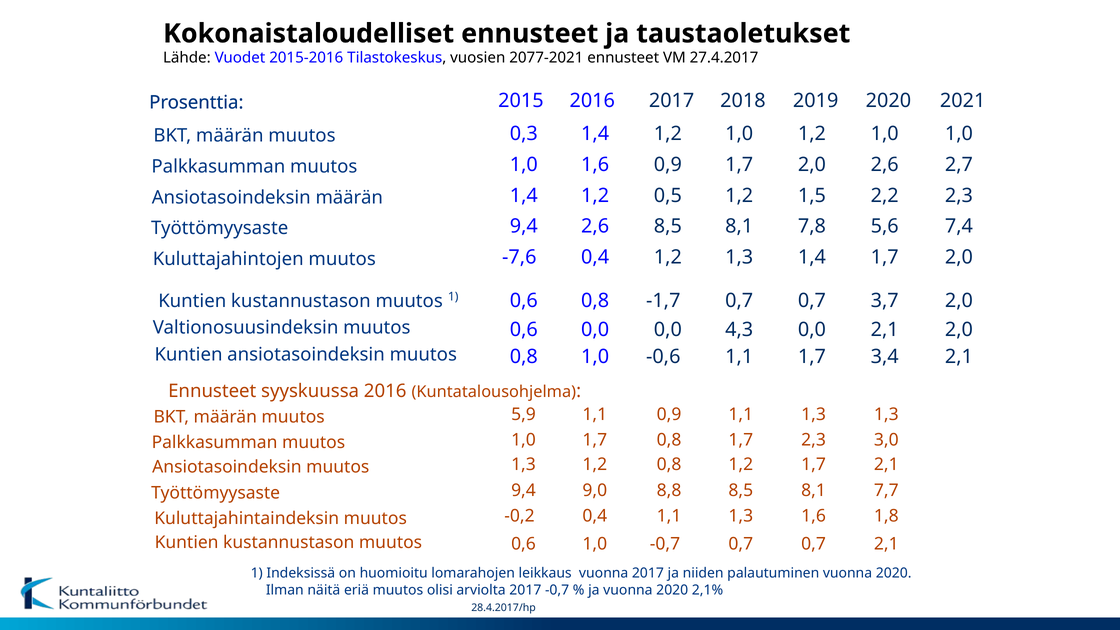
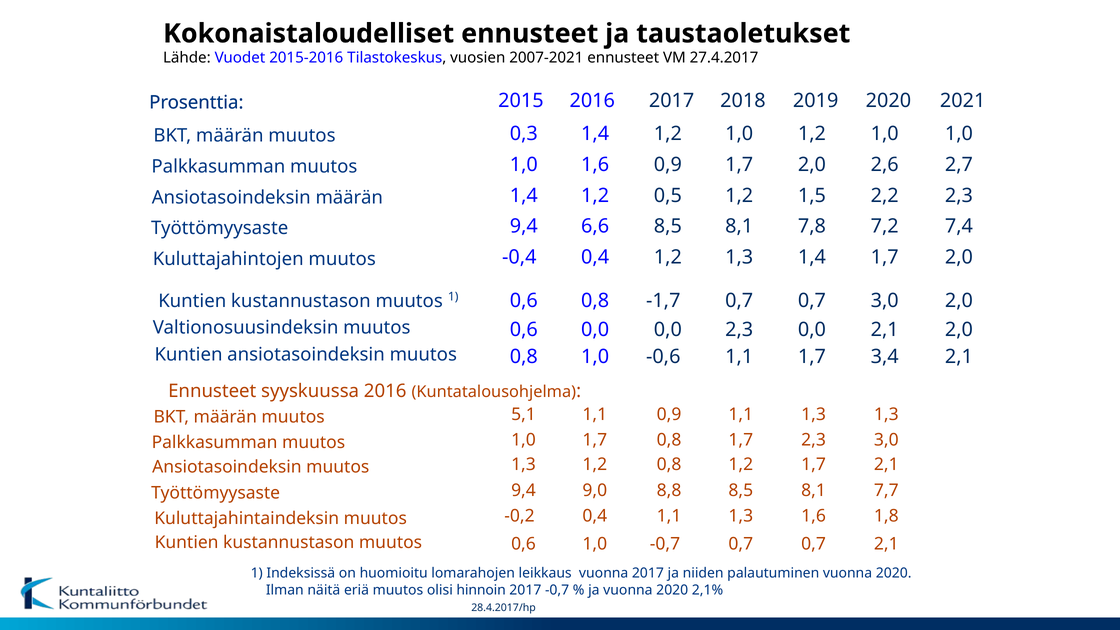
2077-2021: 2077-2021 -> 2007-2021 (546, 58)
2,6: 2,6 -> 6,6 (595, 226)
5,6: 5,6 -> 7,2 (885, 226)
-7,6: -7,6 -> -0,4 (519, 257)
3,7: 3,7 -> 3,0 (885, 301)
4,3: 4,3 -> 2,3 (739, 329)
5,9: 5,9 -> 5,1 (523, 415)
arviolta: arviolta -> hinnoin (481, 590)
